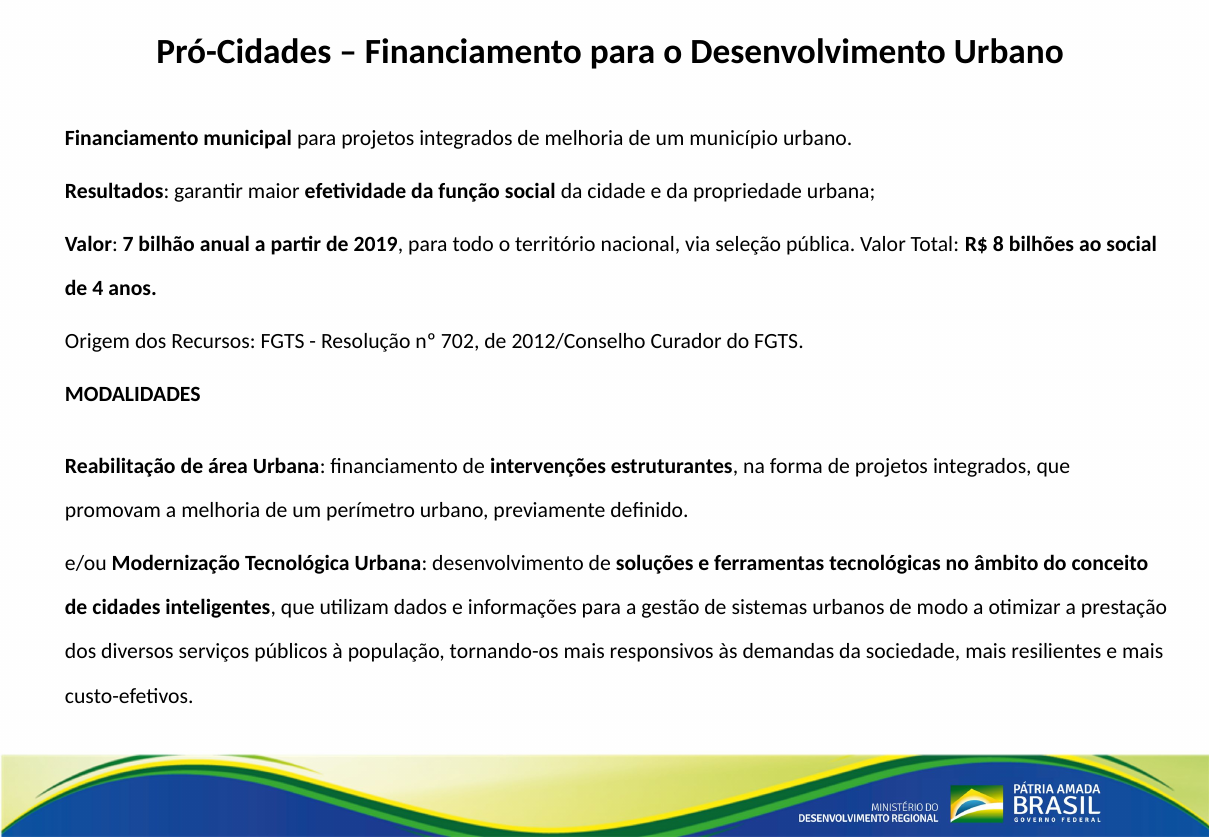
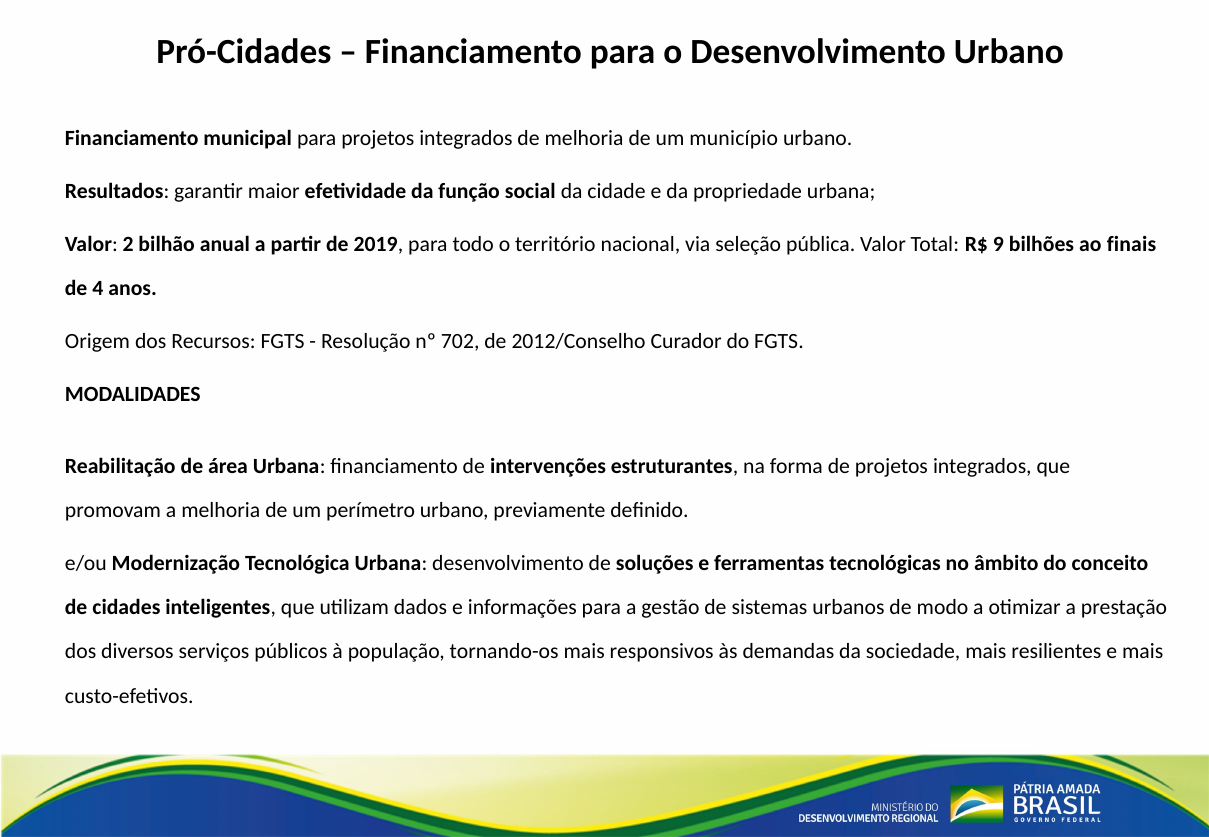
7: 7 -> 2 (128, 244)
8: 8 -> 9 (998, 244)
ao social: social -> finais (1132, 244)
